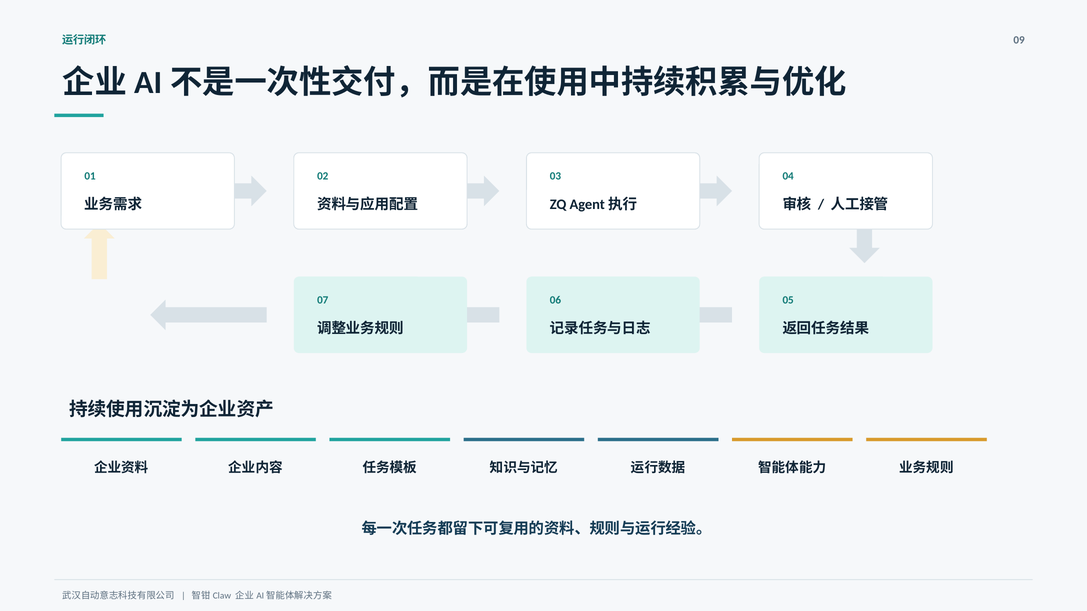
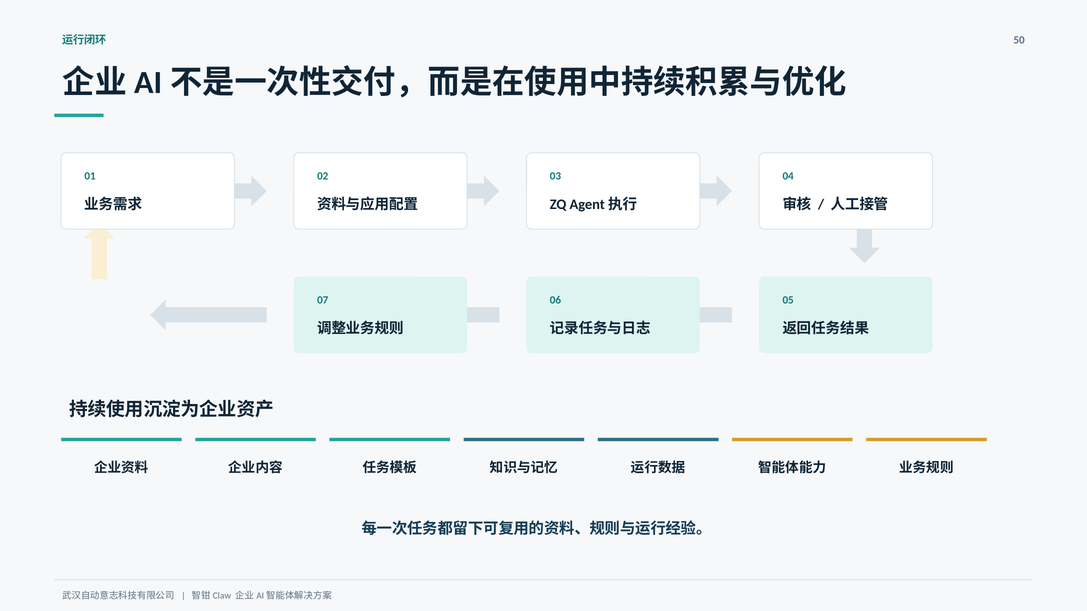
09: 09 -> 50 (1019, 40)
